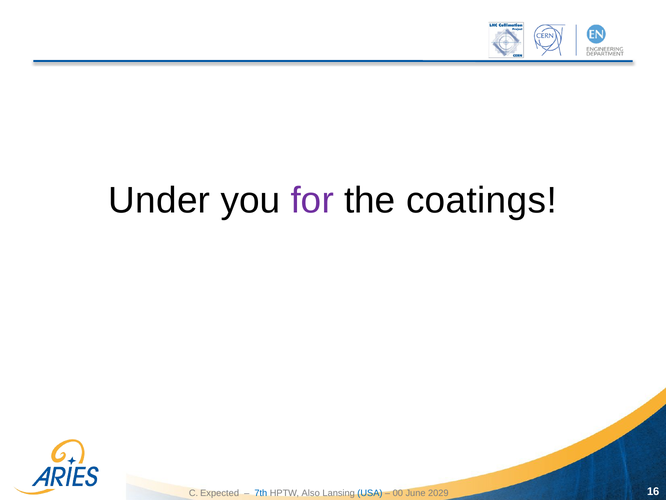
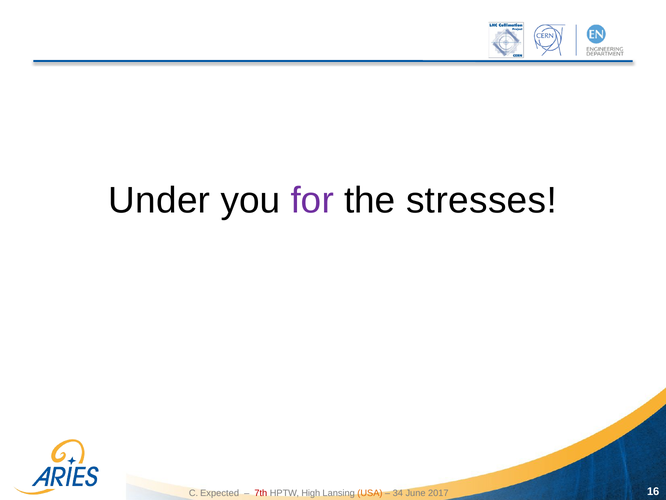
coatings: coatings -> stresses (481, 200)
7th colour: blue -> red (261, 493)
Also: Also -> High (311, 493)
USA colour: blue -> orange (370, 493)
00: 00 -> 34 (398, 493)
2029: 2029 -> 2017 (438, 493)
